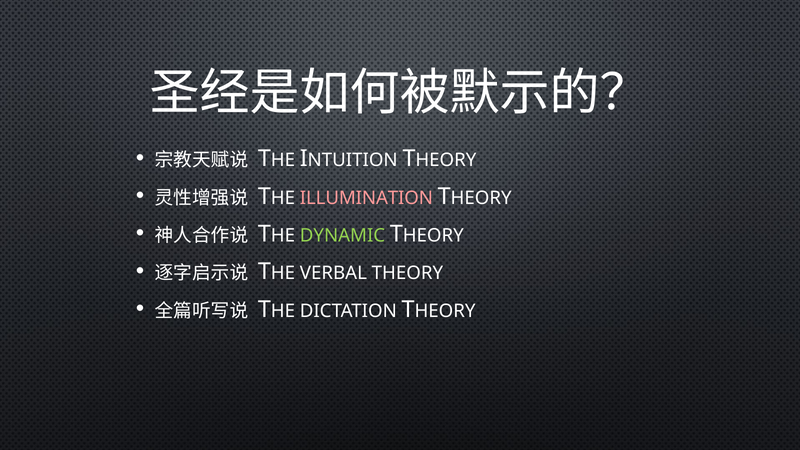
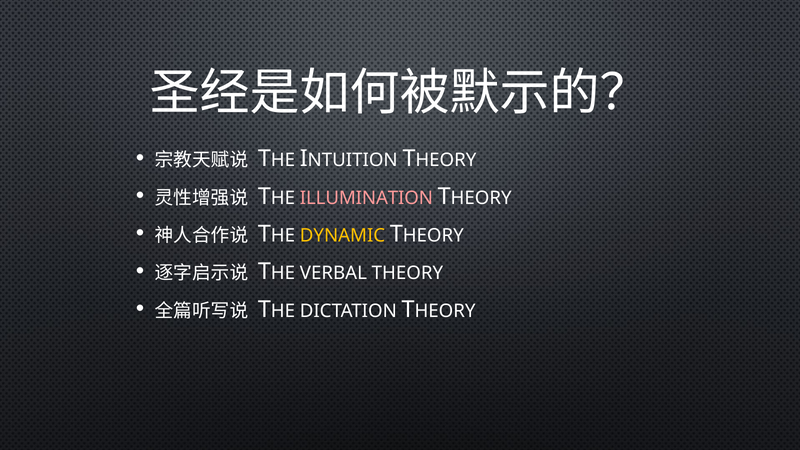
DYNAMIC colour: light green -> yellow (342, 236)
